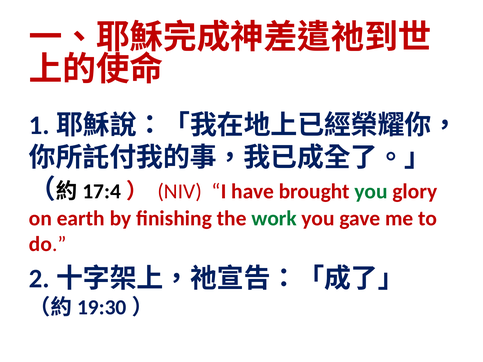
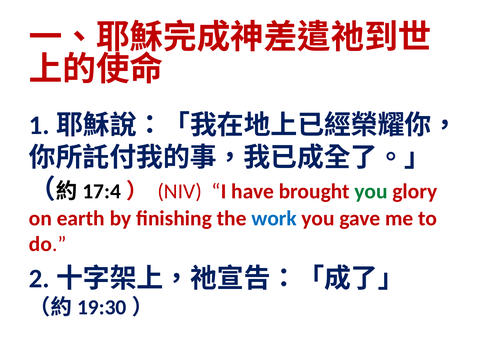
work colour: green -> blue (274, 218)
